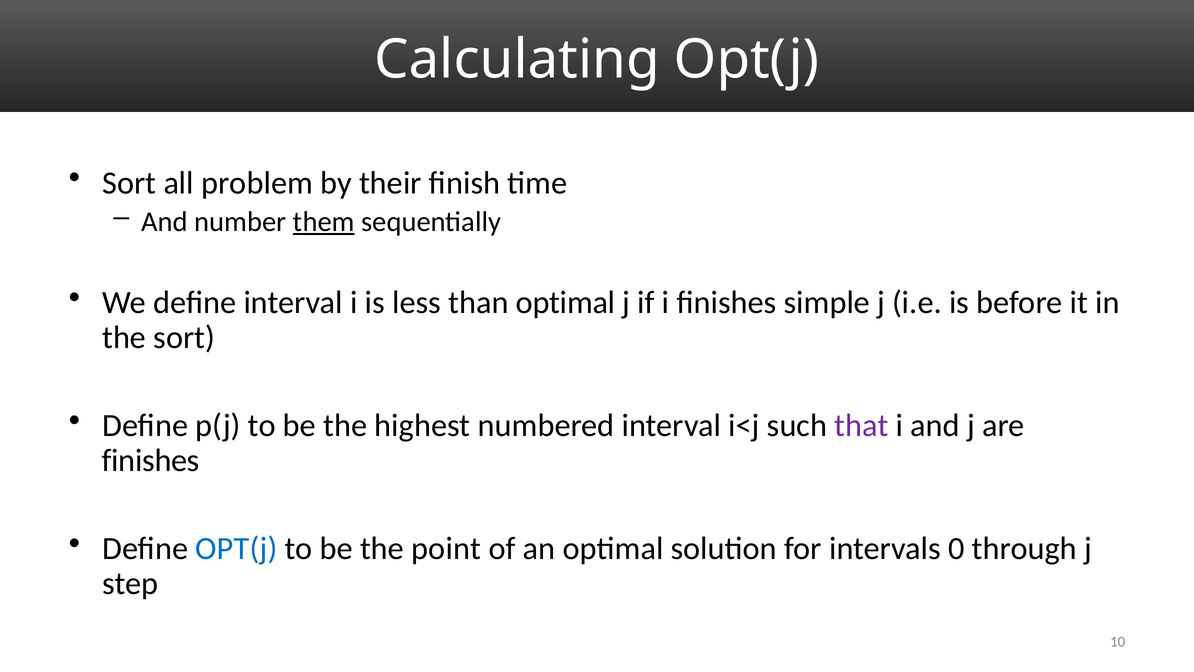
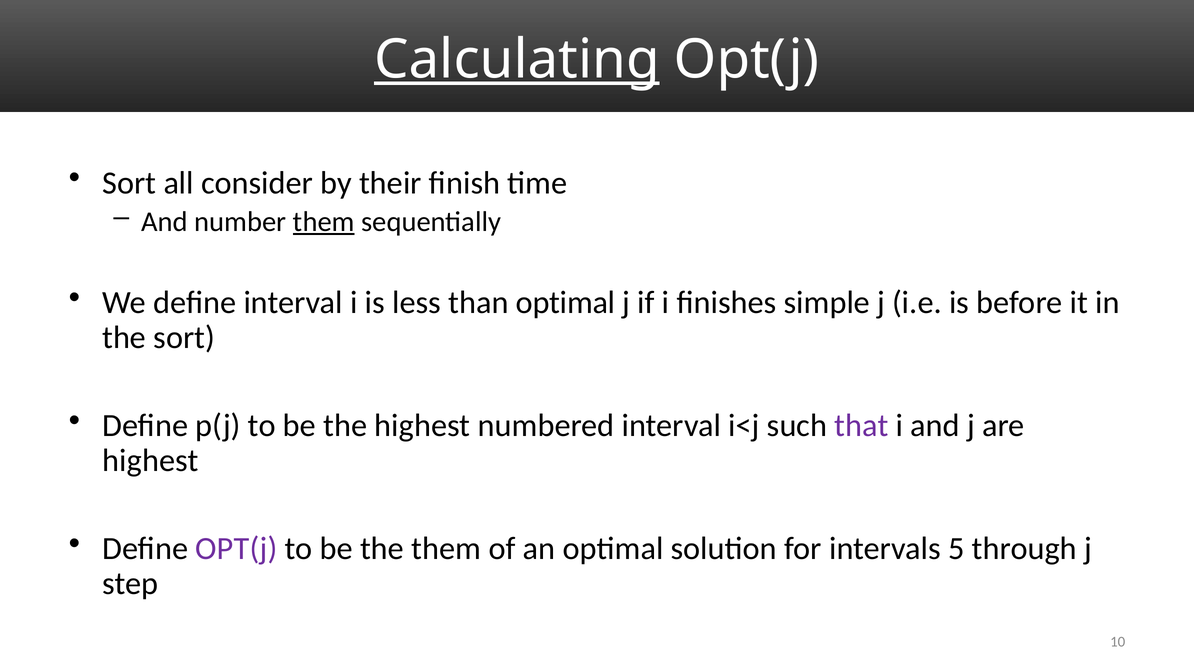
Calculating underline: none -> present (517, 60)
problem: problem -> consider (257, 183)
finishes: finishes -> highest (151, 460)
OPT(j colour: blue -> purple (236, 548)
the point: point -> them (446, 548)
0: 0 -> 5 (956, 548)
